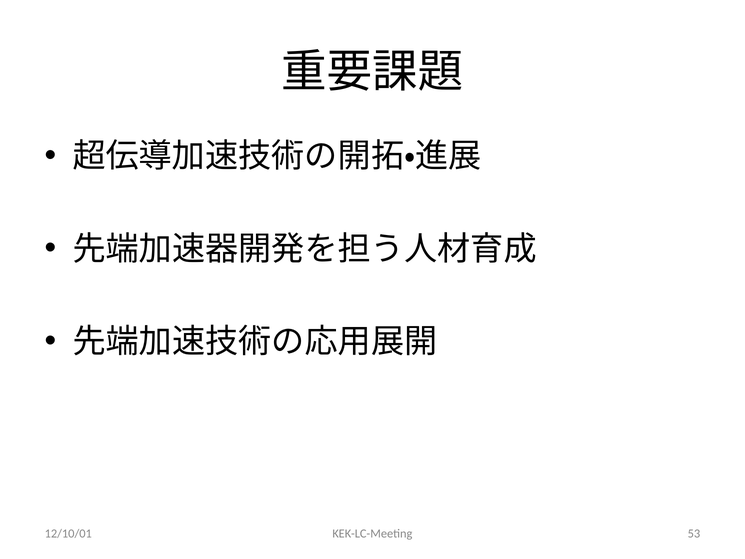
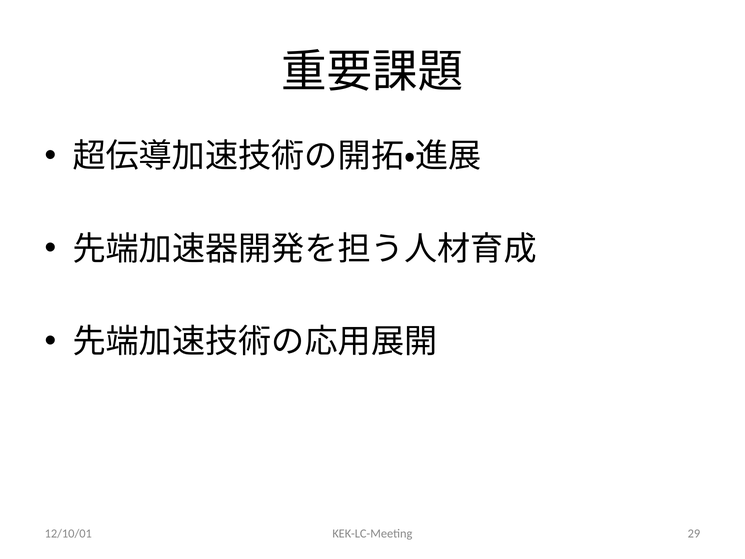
53: 53 -> 29 (694, 533)
